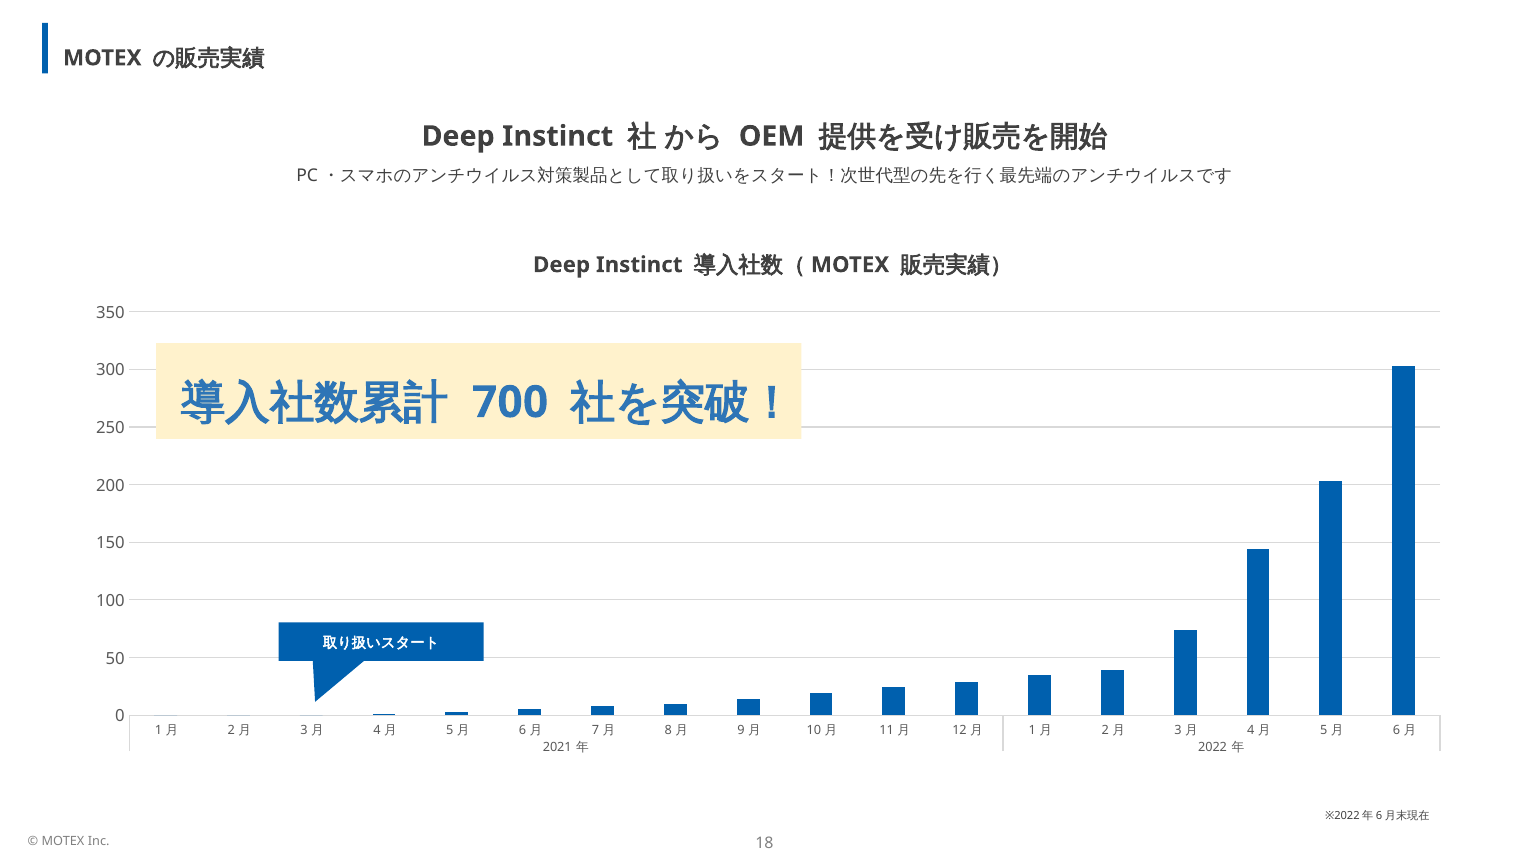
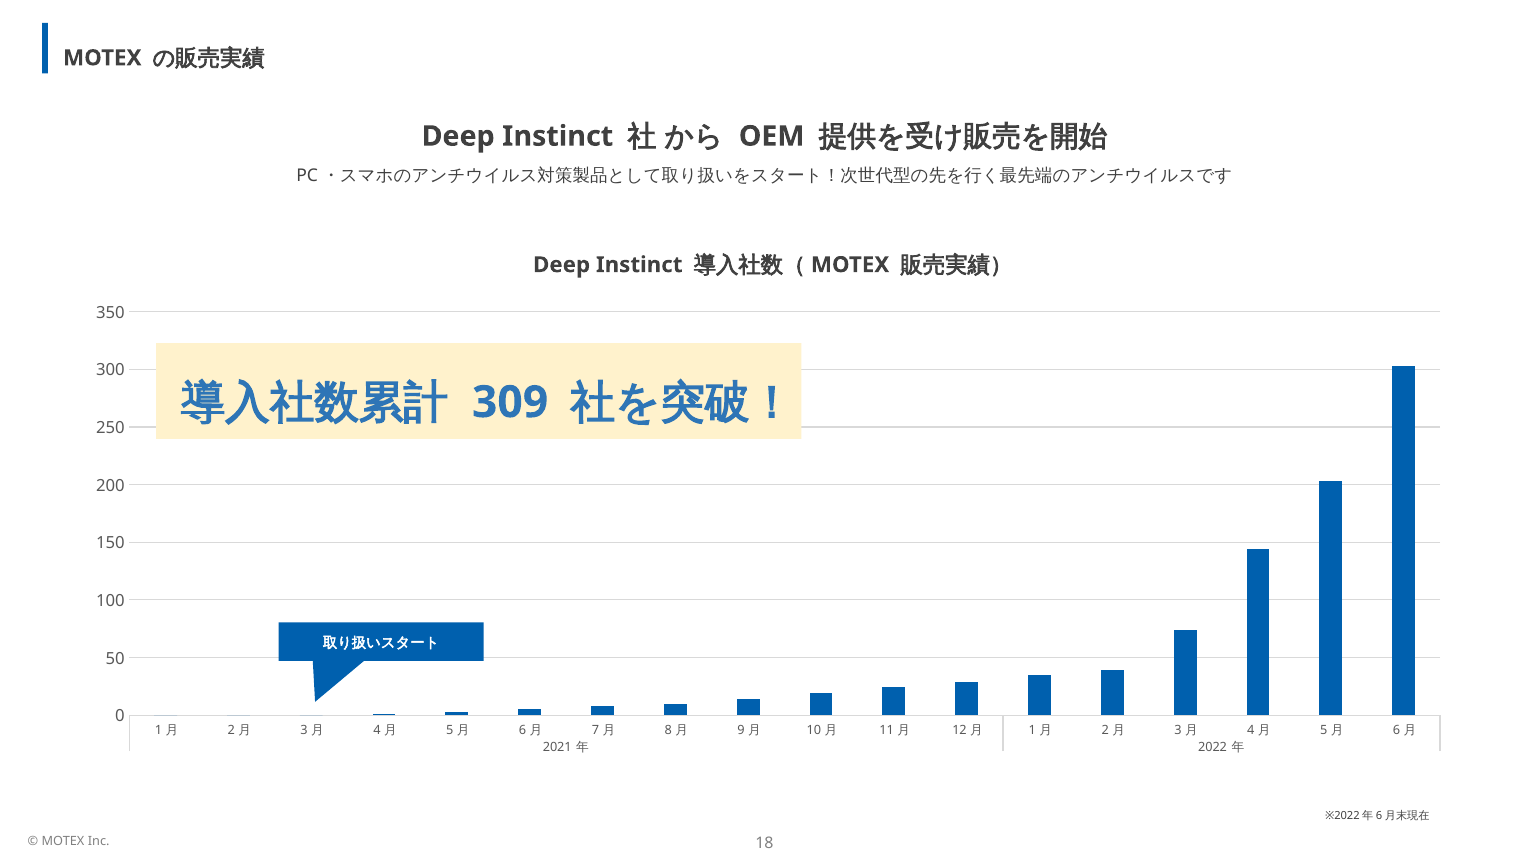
700: 700 -> 309 (510, 402)
